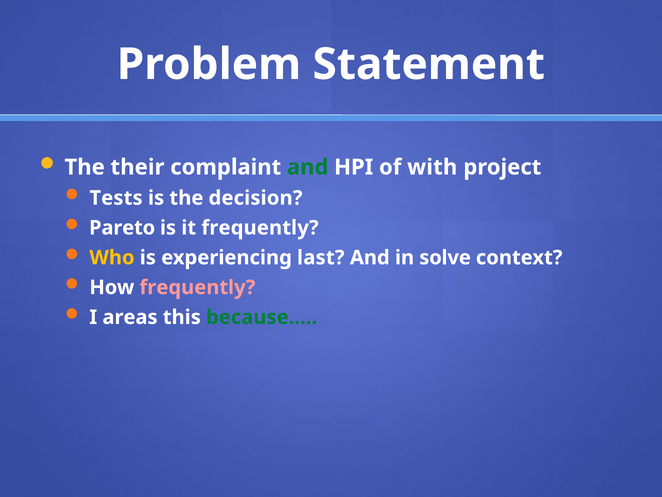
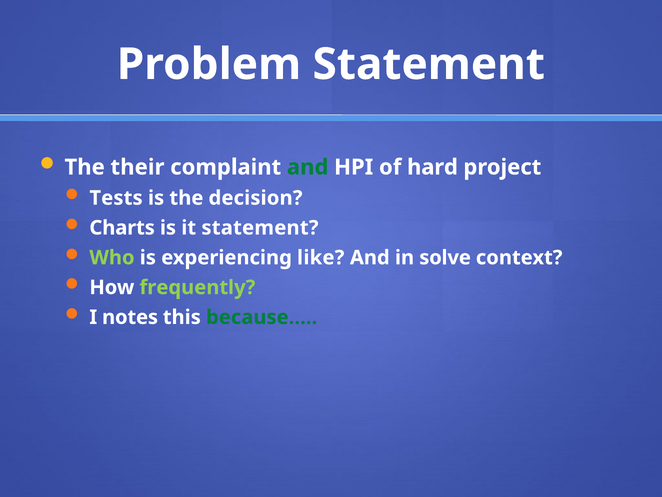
with: with -> hard (432, 167)
Pareto: Pareto -> Charts (122, 228)
it frequently: frequently -> statement (260, 228)
Who colour: yellow -> light green (112, 257)
last: last -> like (321, 257)
frequently colour: pink -> light green (197, 287)
areas: areas -> notes (130, 317)
